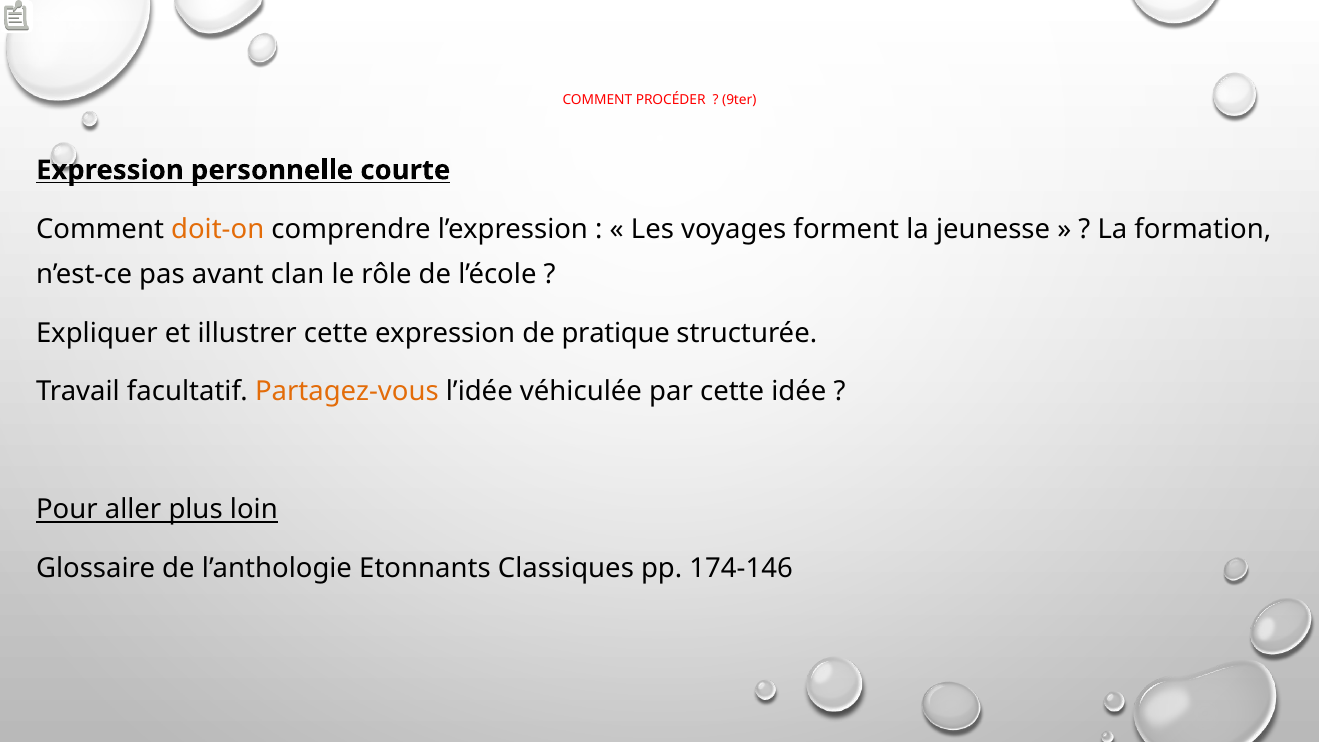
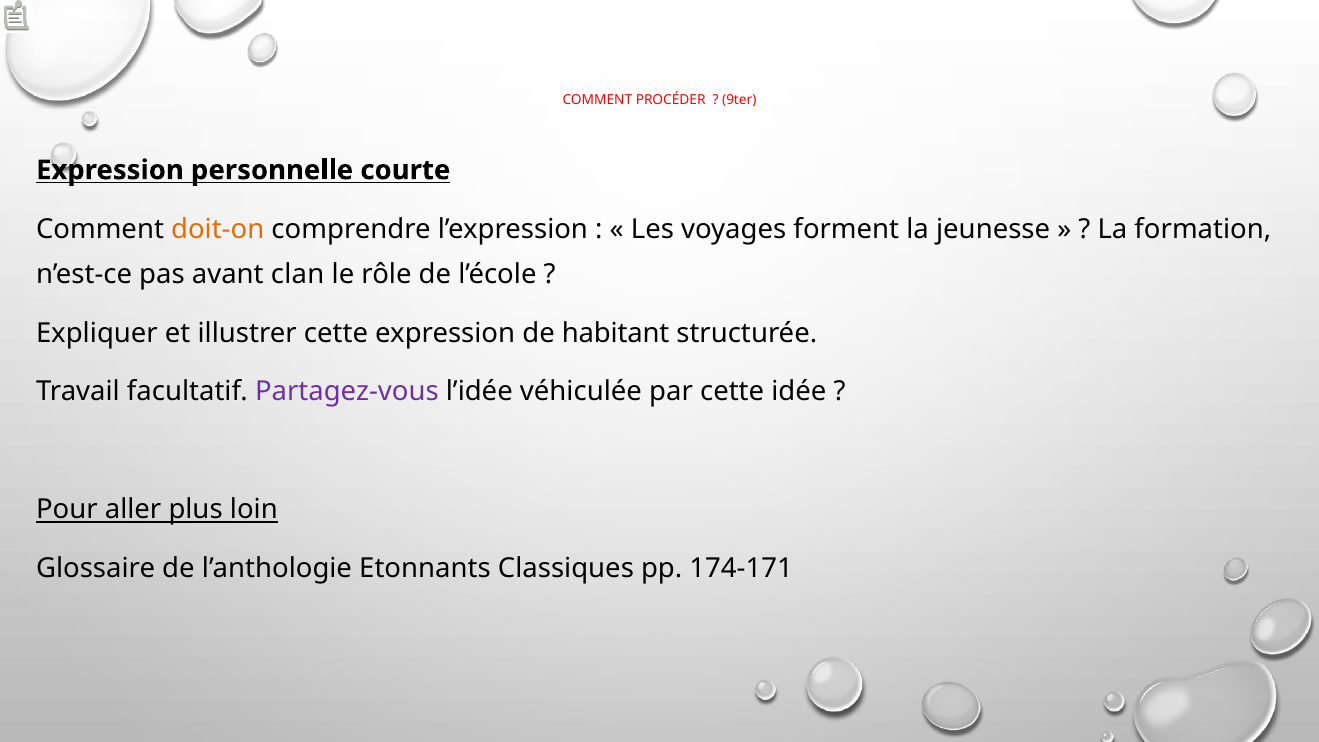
pratique: pratique -> habitant (616, 333)
Partagez-vous colour: orange -> purple (347, 392)
174-146: 174-146 -> 174-171 (741, 568)
